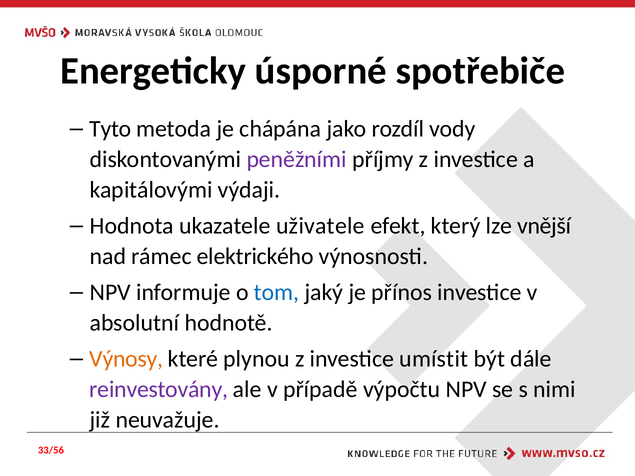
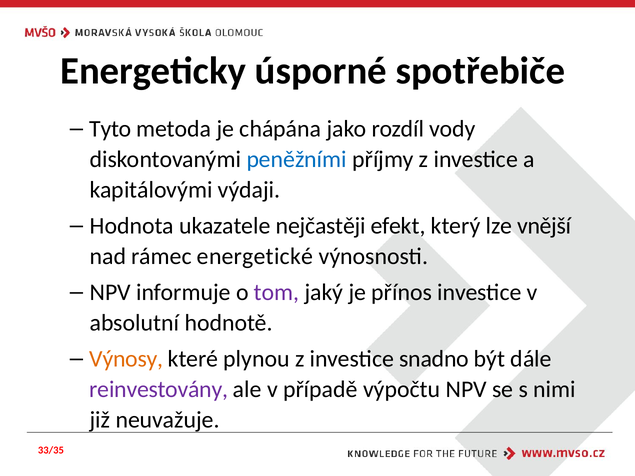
peněžními colour: purple -> blue (297, 160)
uživatele: uživatele -> nejčastěji (321, 226)
elektrického: elektrického -> energetické (255, 257)
tom colour: blue -> purple (277, 293)
umístit: umístit -> snadno (434, 359)
33/56: 33/56 -> 33/35 (51, 450)
